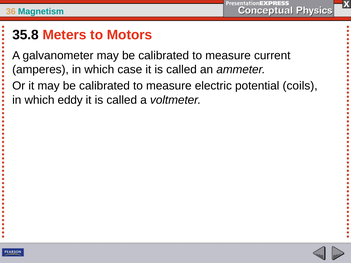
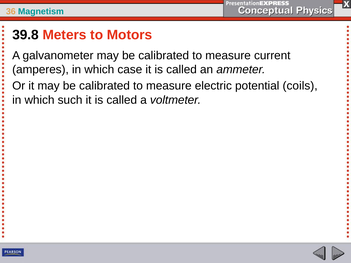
35.8: 35.8 -> 39.8 (26, 35)
eddy: eddy -> such (70, 100)
